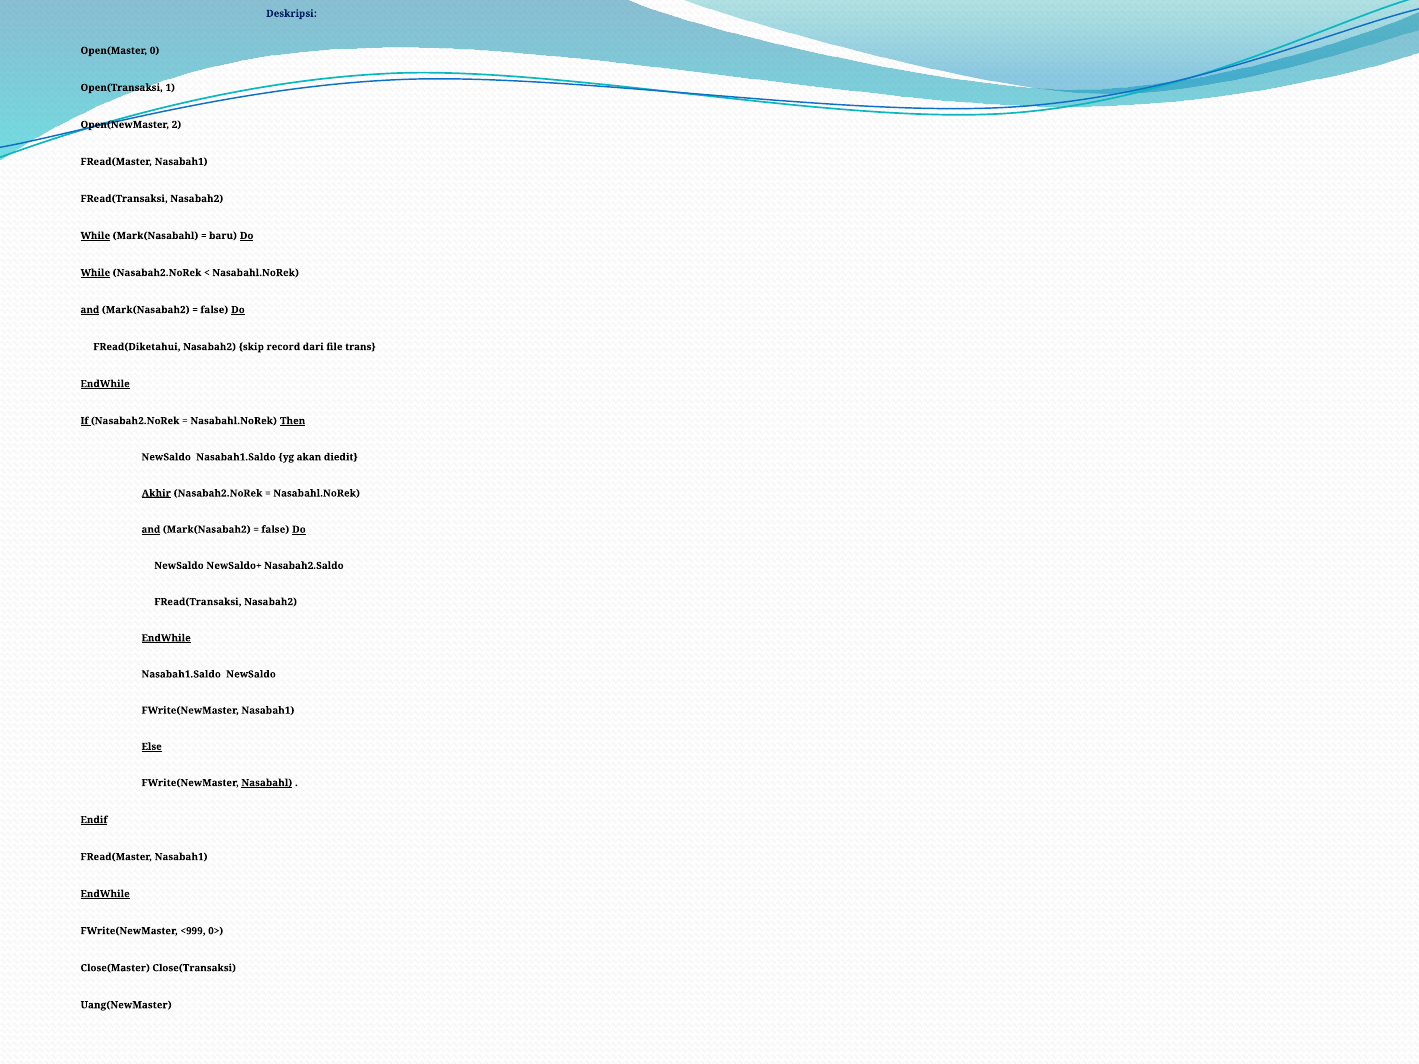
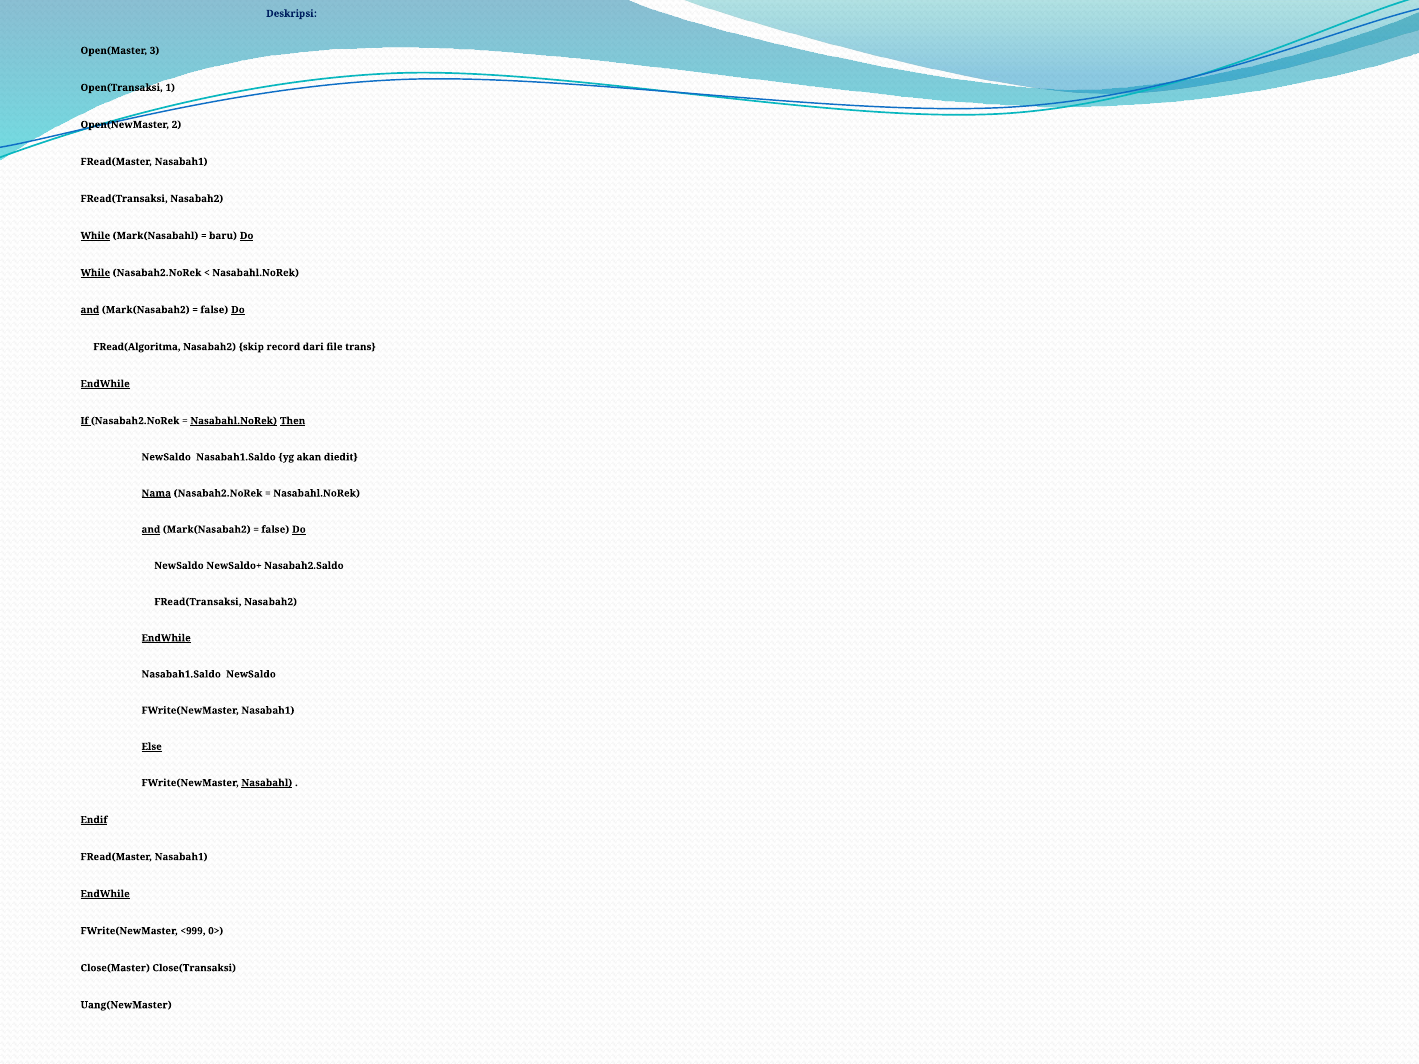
0: 0 -> 3 (155, 51)
FRead(Diketahui: FRead(Diketahui -> FRead(Algoritma (137, 347)
Nasabahl.NoRek underline: none -> present (234, 421)
Akhir: Akhir -> Nama (156, 493)
